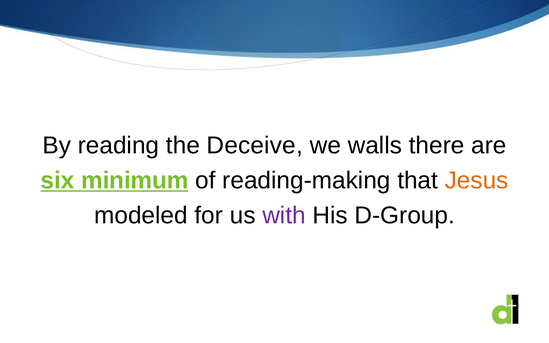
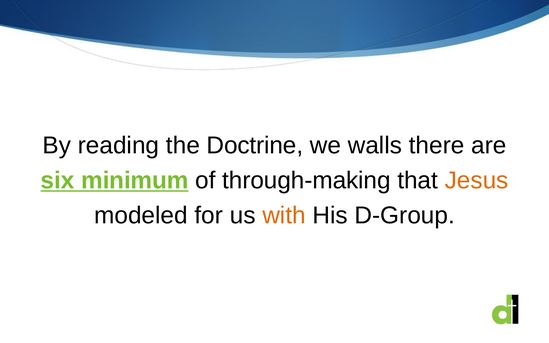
Deceive: Deceive -> Doctrine (255, 145)
reading-making: reading-making -> through-making (306, 180)
with colour: purple -> orange (284, 216)
